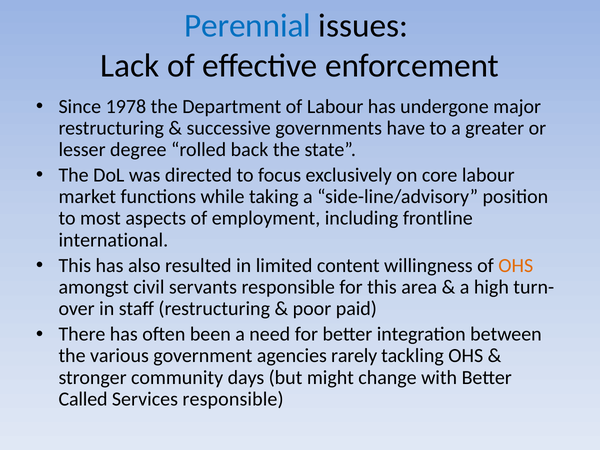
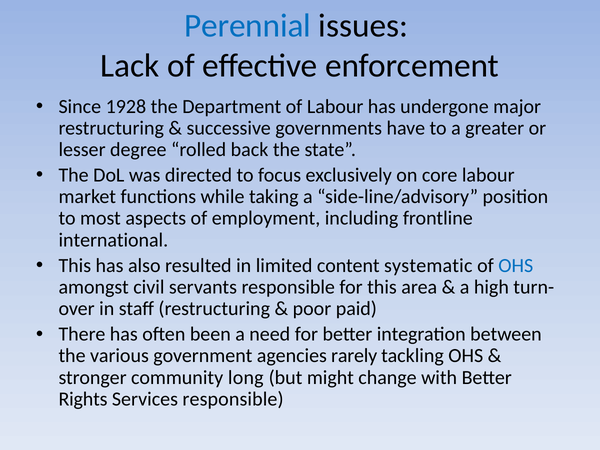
1978: 1978 -> 1928 (126, 106)
willingness: willingness -> systematic (428, 266)
OHS colour: orange -> blue (516, 266)
days: days -> long (246, 377)
Called: Called -> Rights (83, 399)
